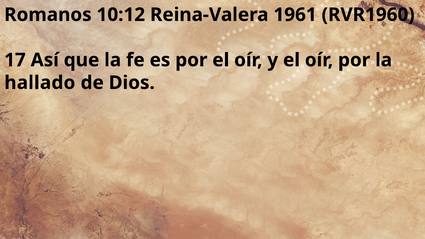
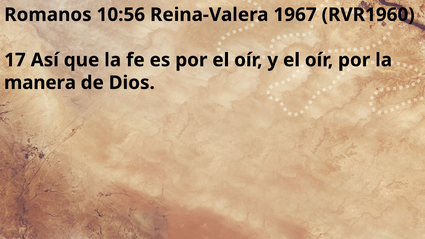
10:12: 10:12 -> 10:56 (121, 15)
1961: 1961 -> 1967 (295, 15)
hallado: hallado -> manera (40, 83)
